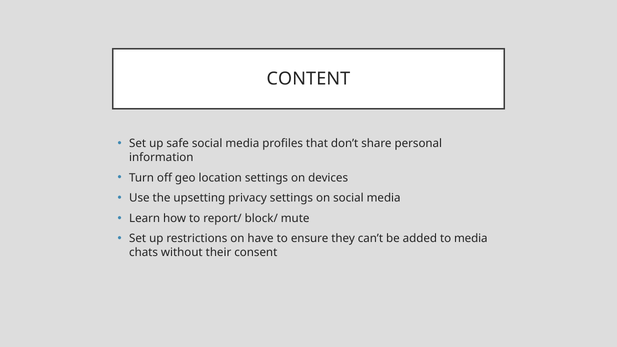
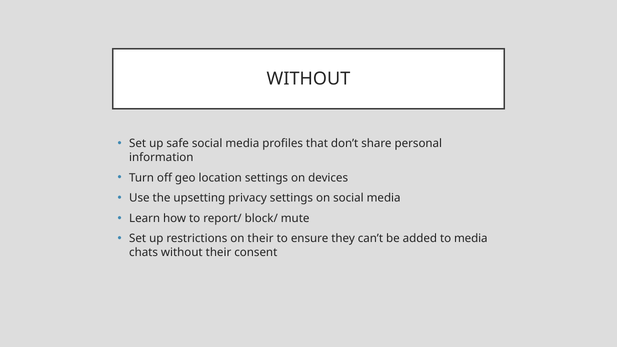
CONTENT: CONTENT -> WITHOUT (308, 79)
on have: have -> their (261, 239)
